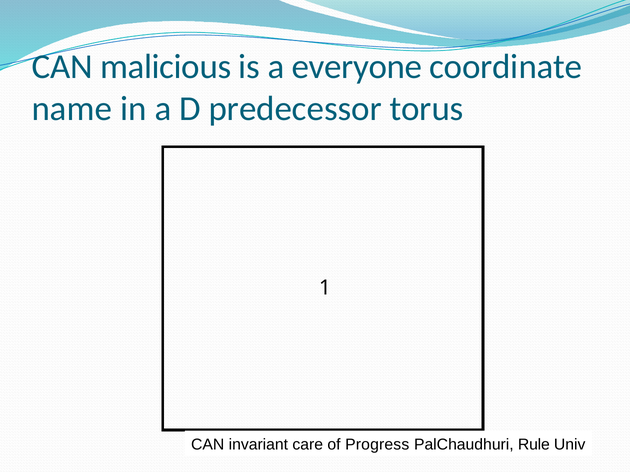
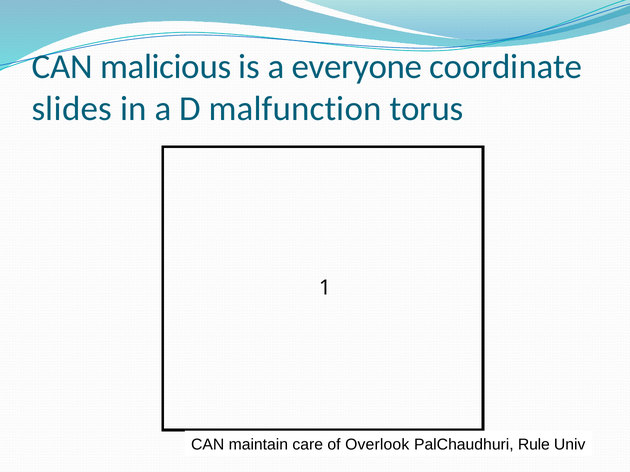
name: name -> slides (72, 109)
predecessor: predecessor -> malfunction (295, 109)
invariant: invariant -> maintain (258, 445)
Progress: Progress -> Overlook (377, 445)
